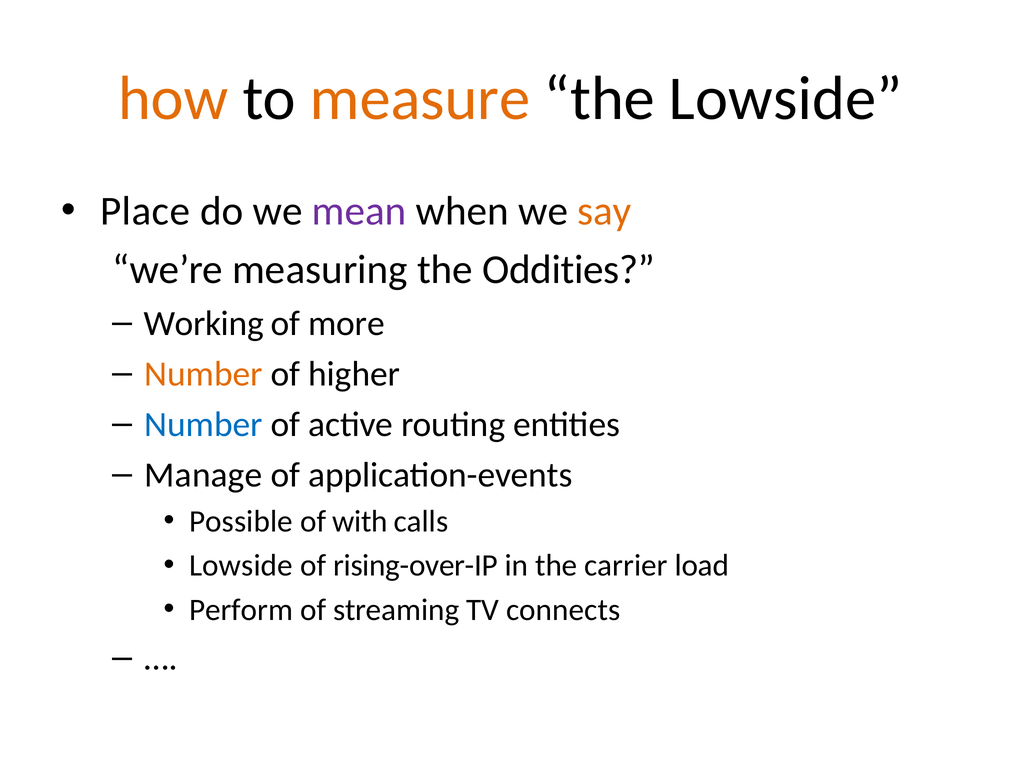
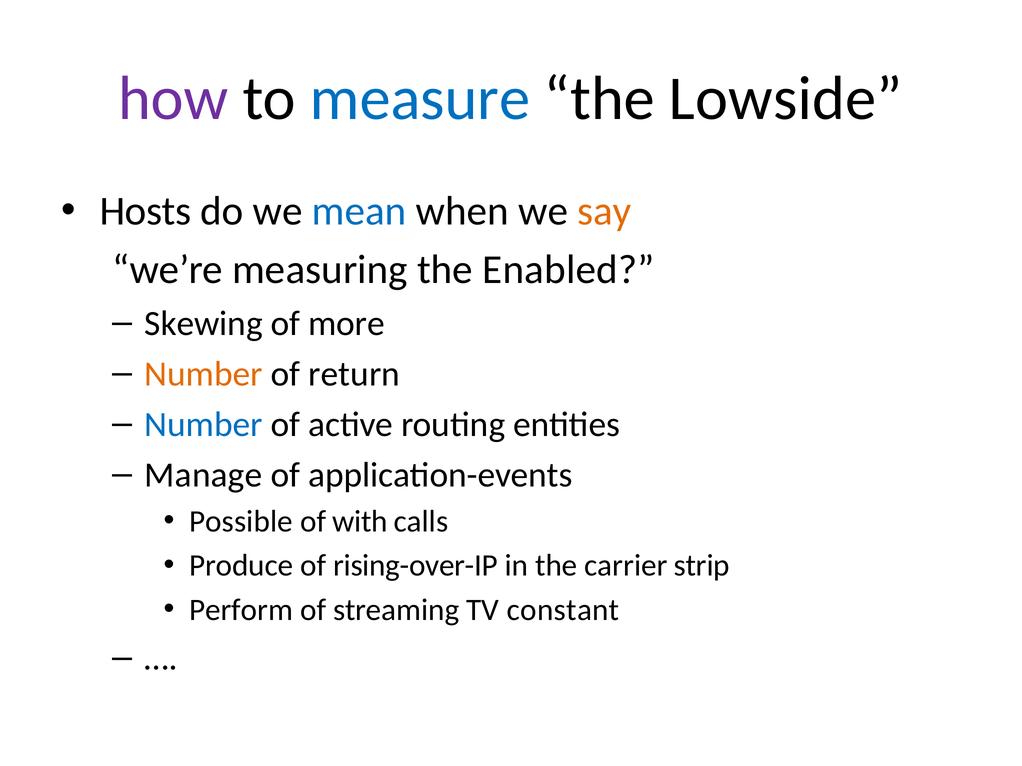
how colour: orange -> purple (173, 99)
measure colour: orange -> blue (420, 99)
Place: Place -> Hosts (146, 212)
mean colour: purple -> blue (359, 212)
Oddities: Oddities -> Enabled (568, 270)
Working: Working -> Skewing (204, 324)
higher: higher -> return (354, 374)
Lowside: Lowside -> Produce (241, 566)
load: load -> strip (702, 566)
connects: connects -> constant (563, 610)
